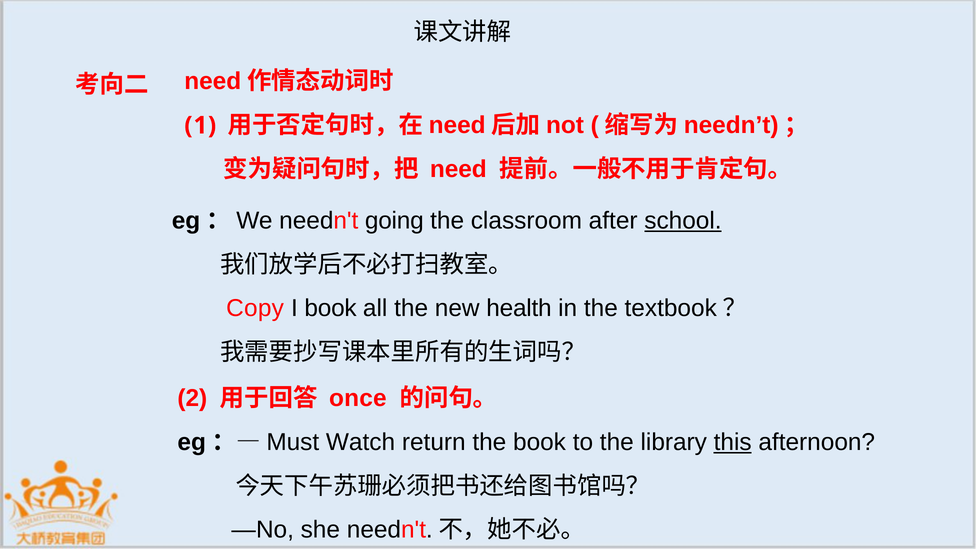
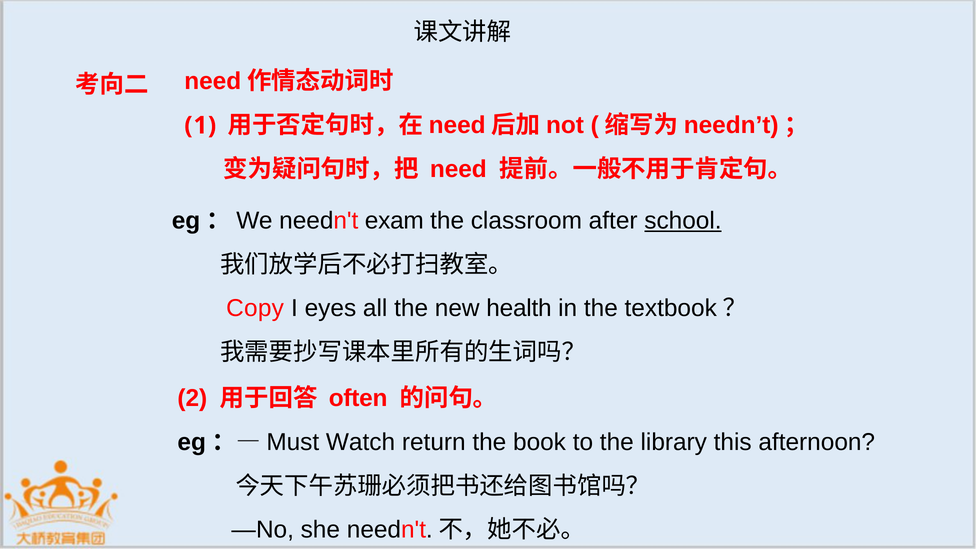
going: going -> exam (394, 221)
I book: book -> eyes (330, 308)
once: once -> often (358, 398)
this underline: present -> none (733, 442)
